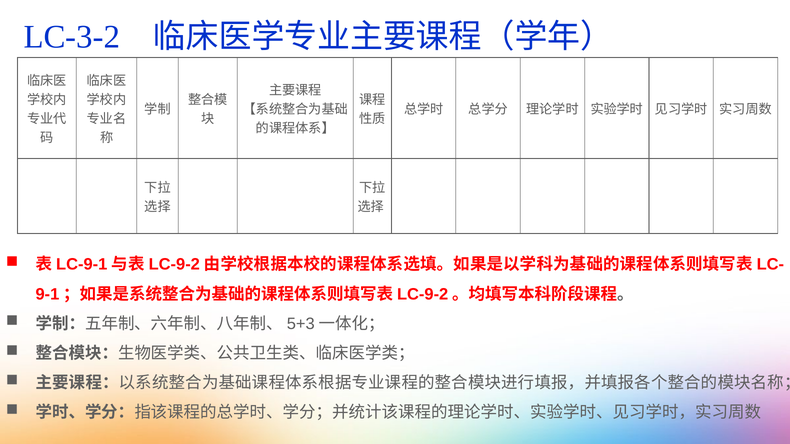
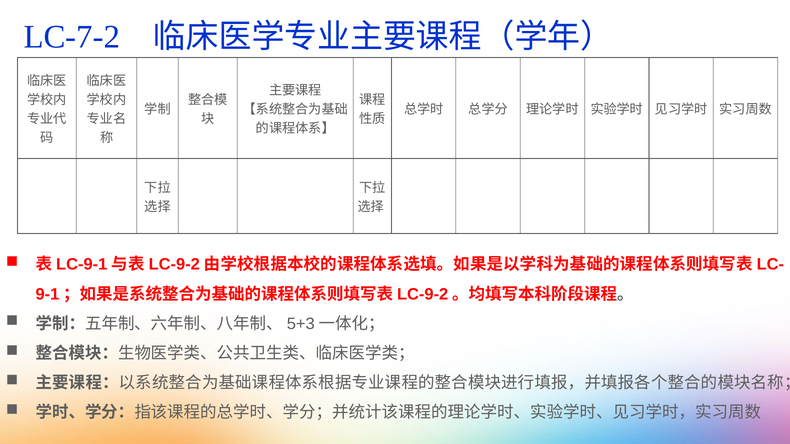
LC-3-2: LC-3-2 -> LC-7-2 (72, 37)
